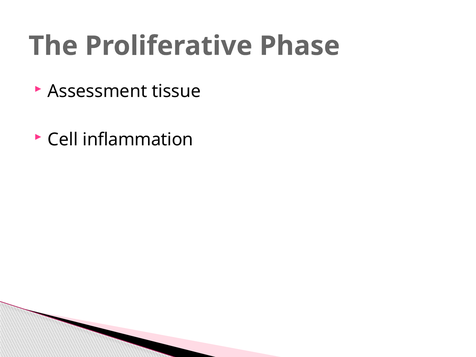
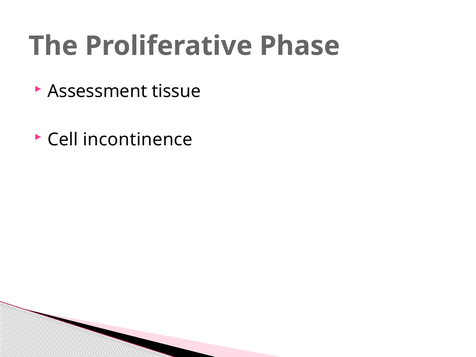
inflammation: inflammation -> incontinence (138, 140)
